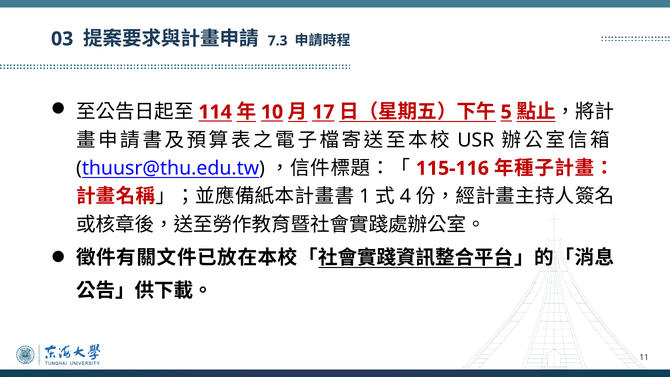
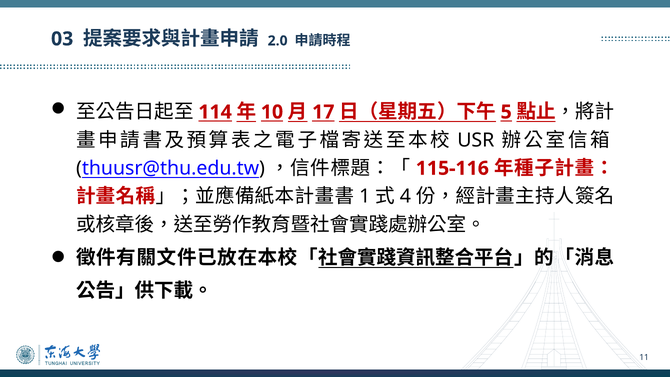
7.3: 7.3 -> 2.0 (278, 41)
